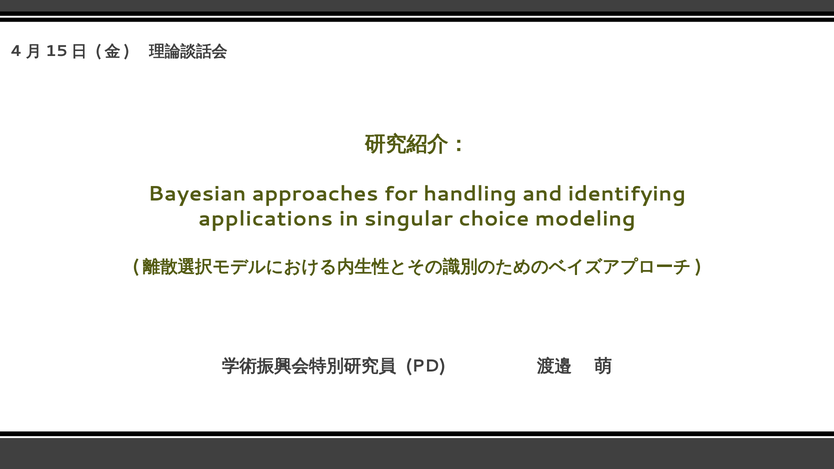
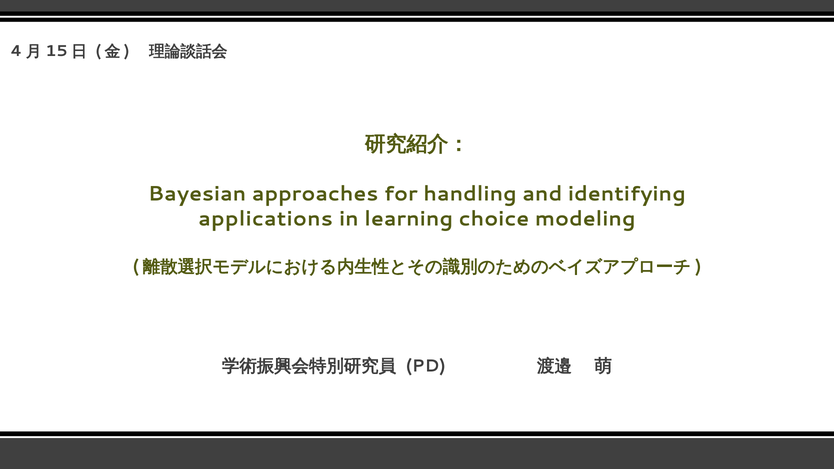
singular: singular -> learning (409, 219)
